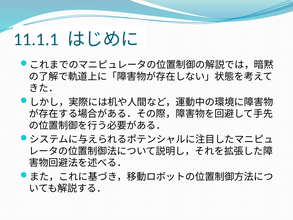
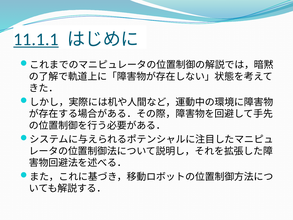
11.1.1 underline: none -> present (36, 39)
